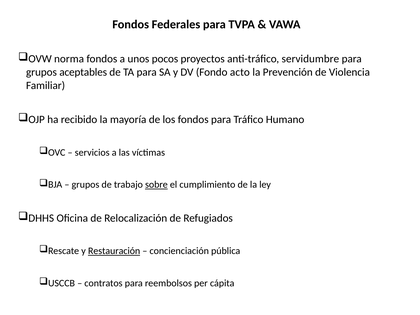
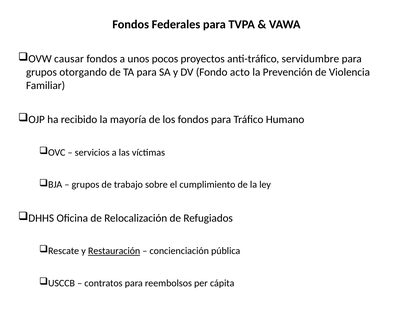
norma: norma -> causar (69, 59)
aceptables: aceptables -> otorgando (83, 72)
sobre underline: present -> none (156, 185)
